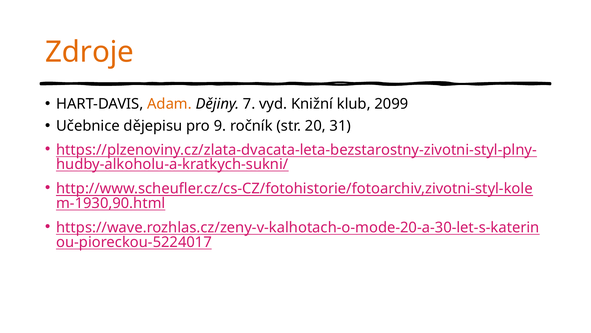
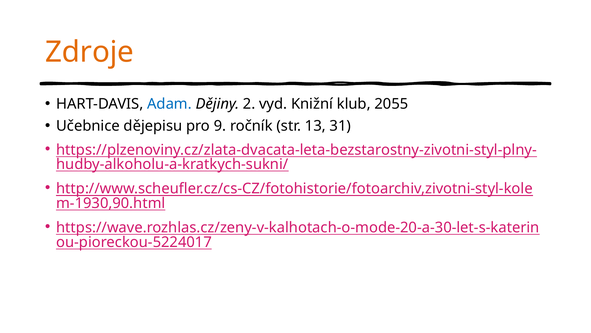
Adam colour: orange -> blue (169, 104)
7: 7 -> 2 (249, 104)
2099: 2099 -> 2055 (391, 104)
20: 20 -> 13 (315, 126)
